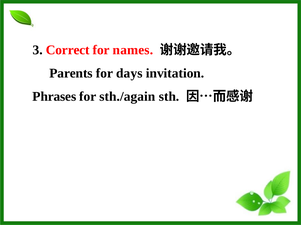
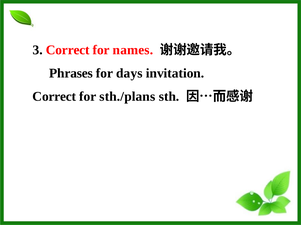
Parents: Parents -> Phrases (71, 74)
Phrases: Phrases -> Correct (54, 97)
sth./again: sth./again -> sth./plans (127, 97)
